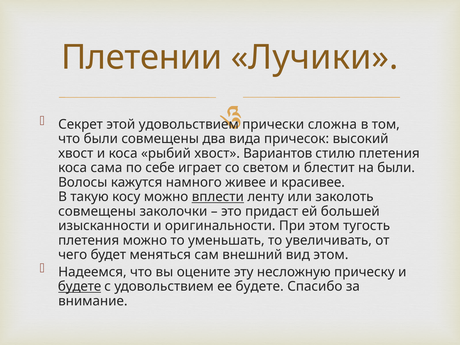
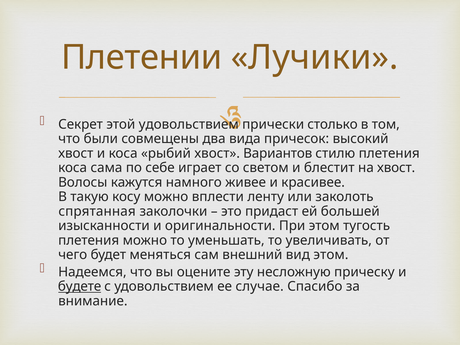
сложна: сложна -> столько (333, 124)
на были: были -> хвост (396, 168)
вплести underline: present -> none (218, 197)
совмещены: совмещены -> спрятанная (97, 211)
ее будете: будете -> случае (260, 287)
